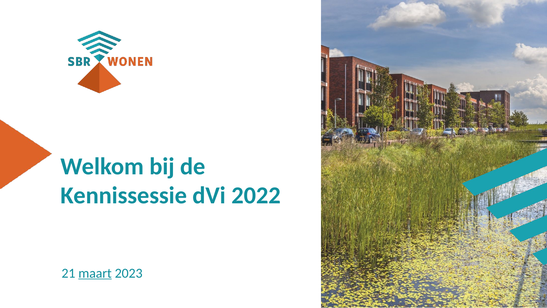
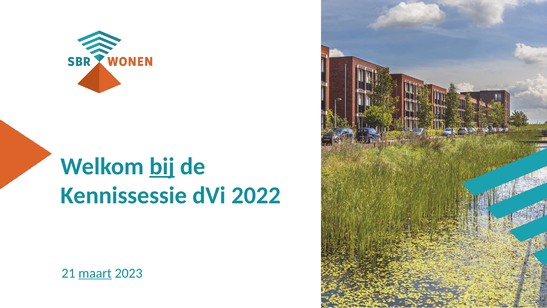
bij underline: none -> present (162, 166)
